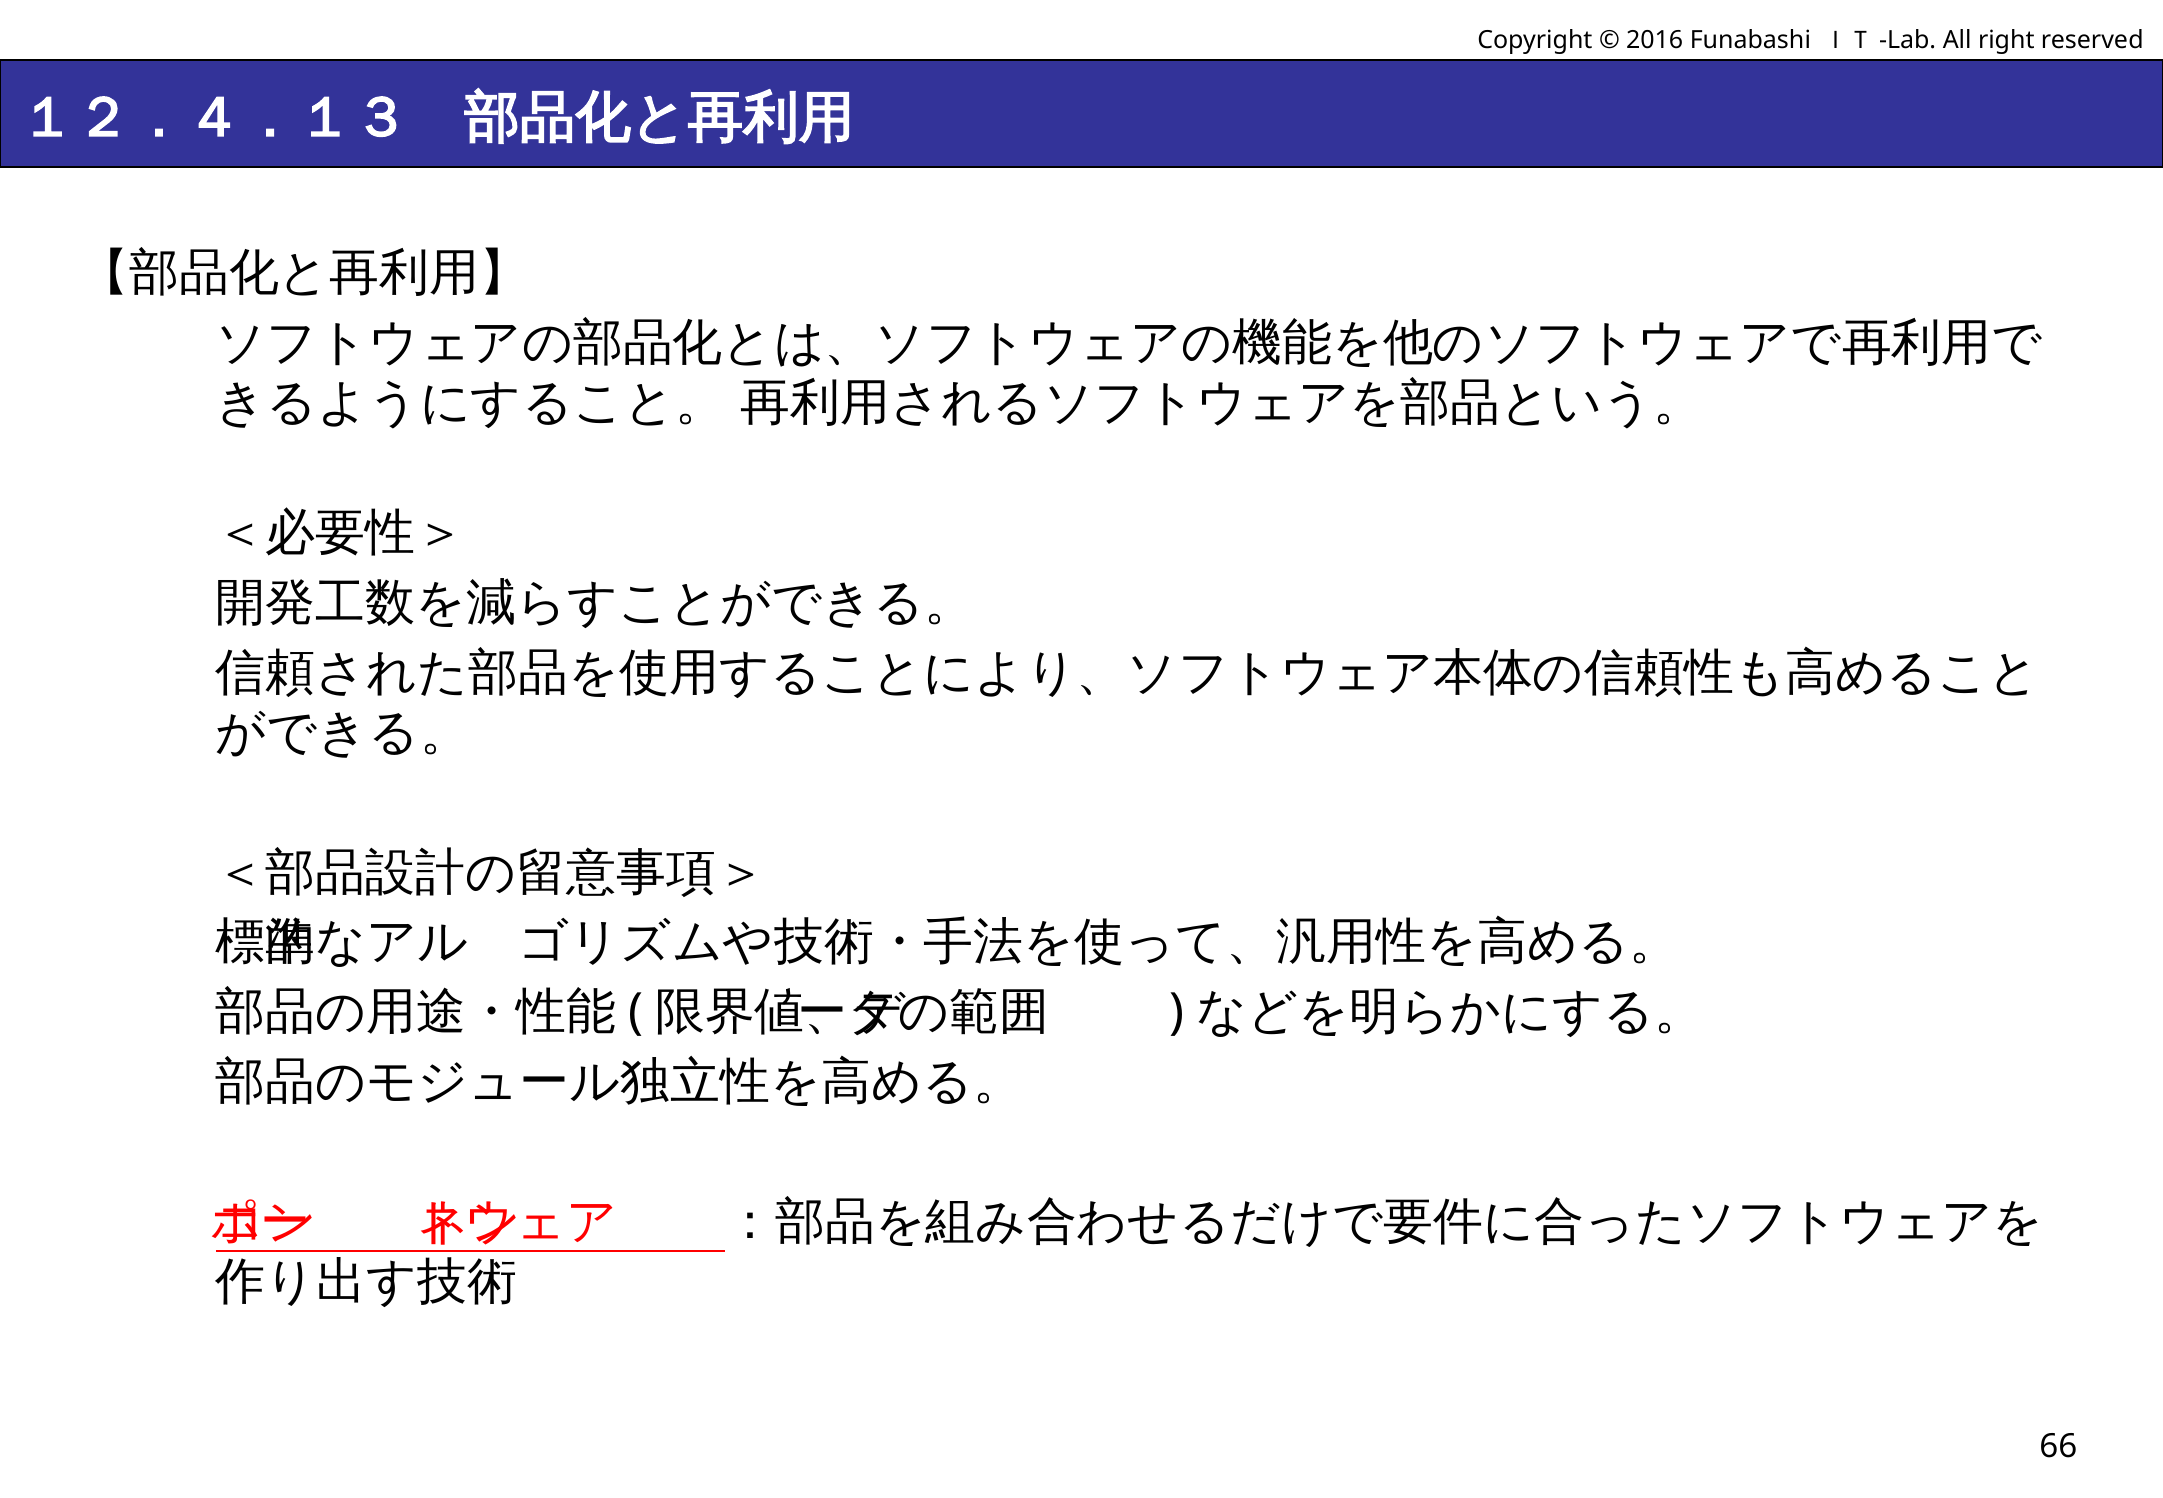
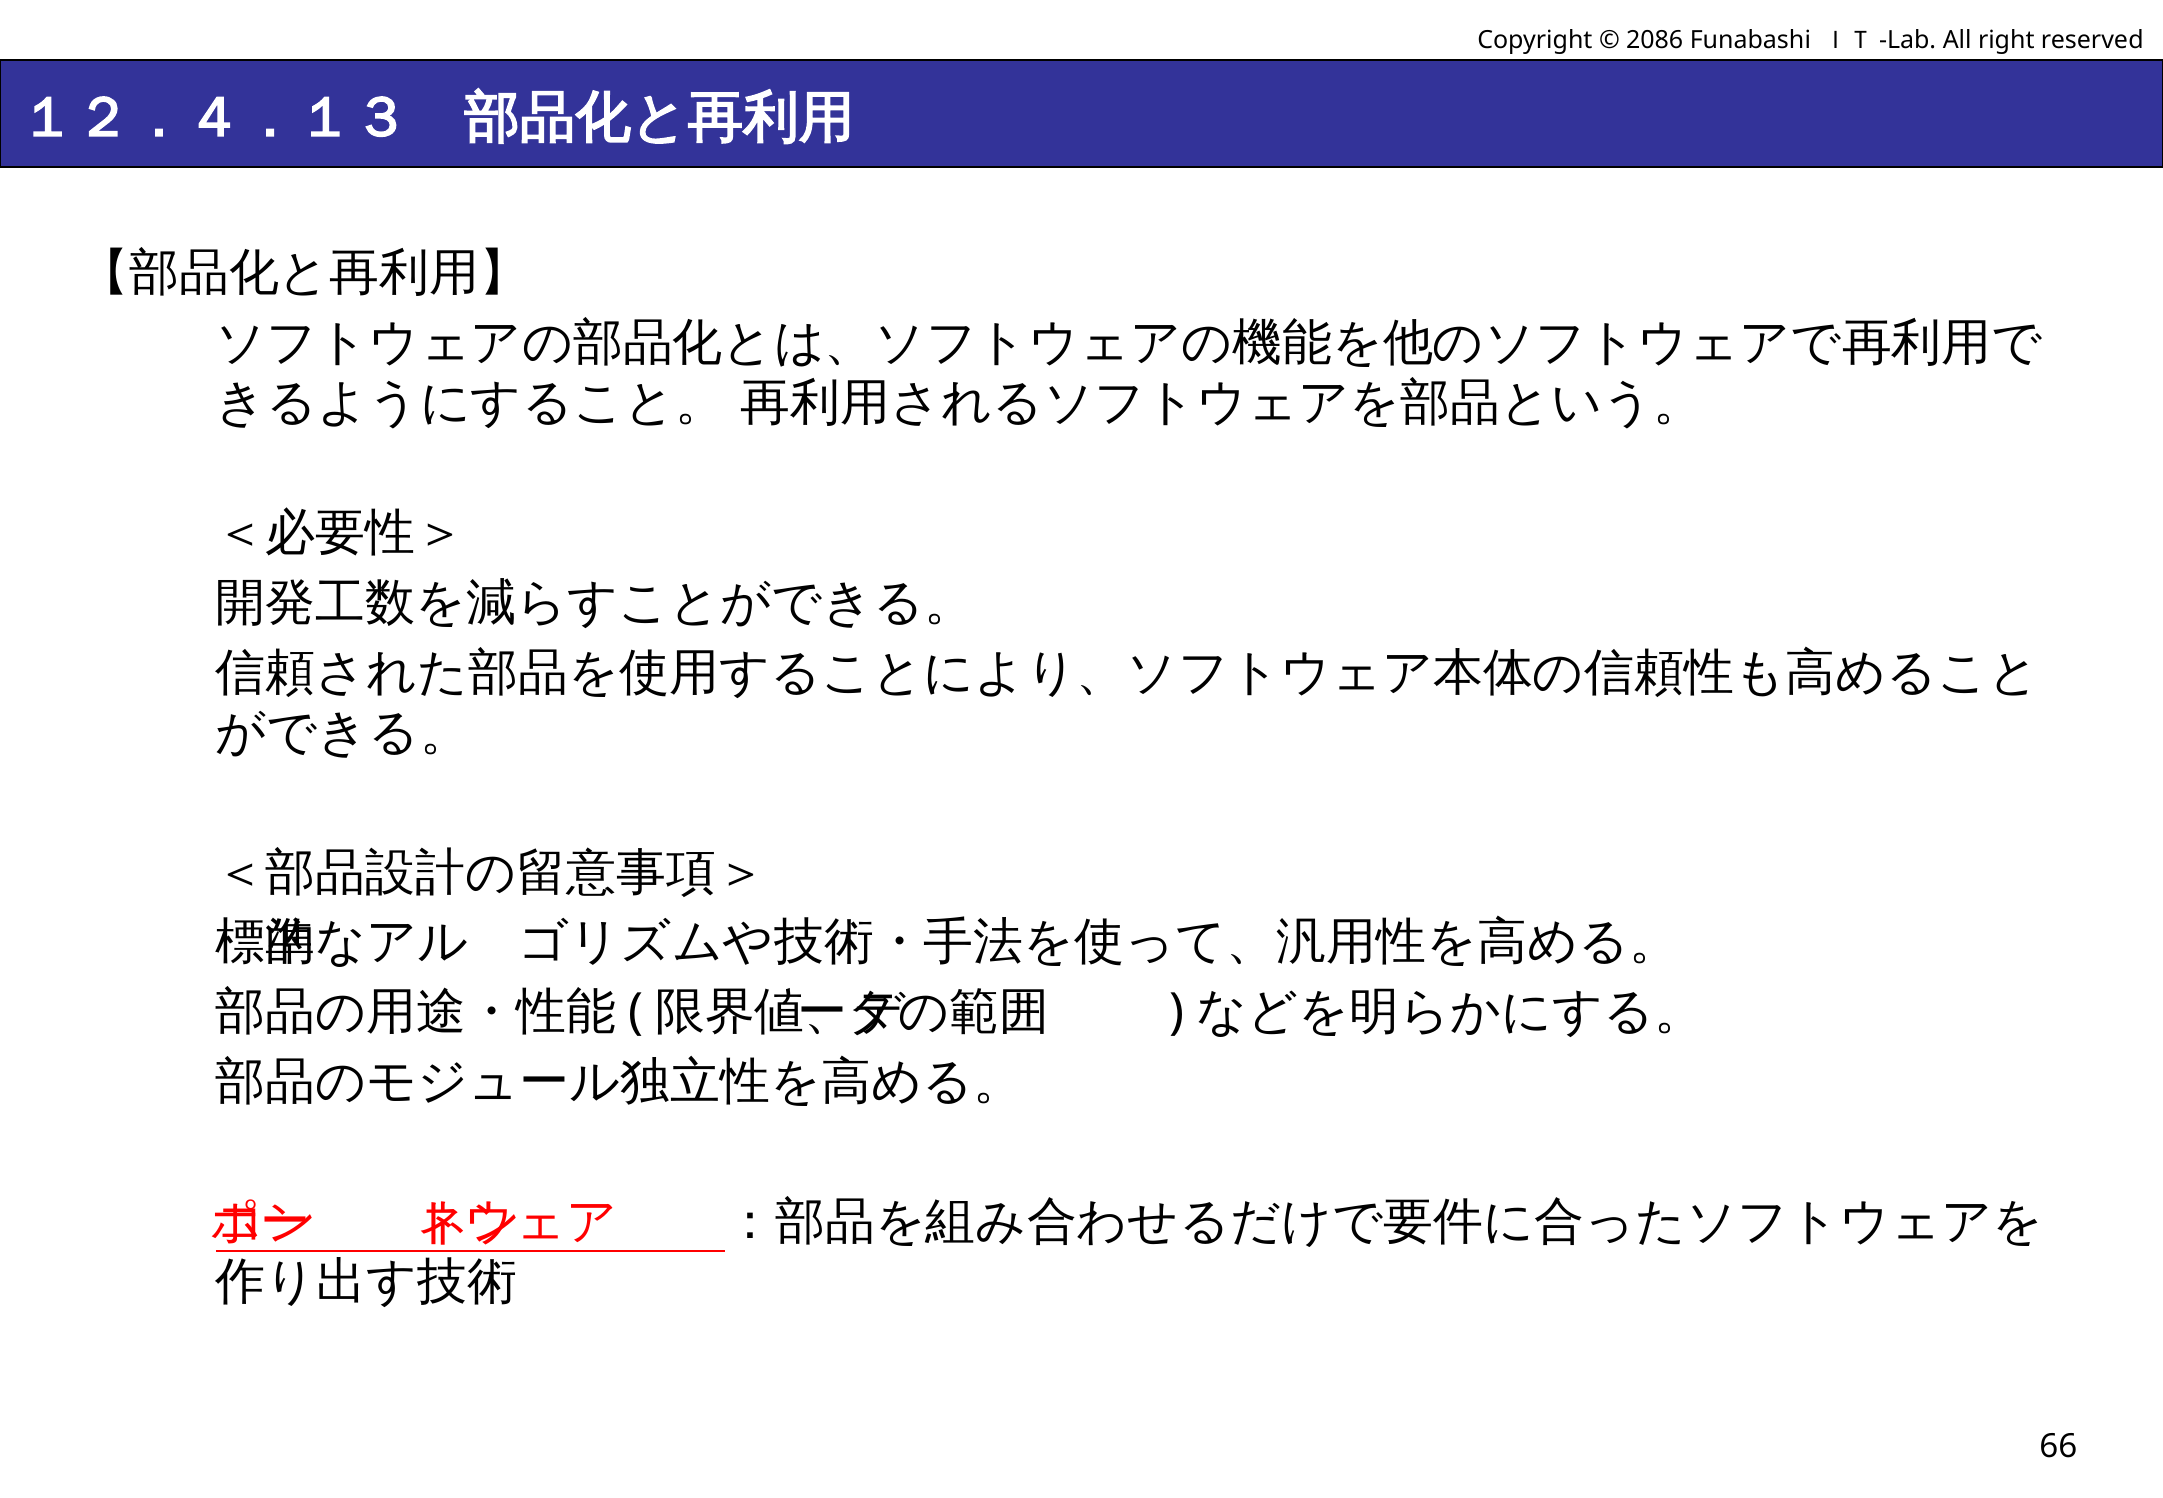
2016: 2016 -> 2086 (1655, 40)
